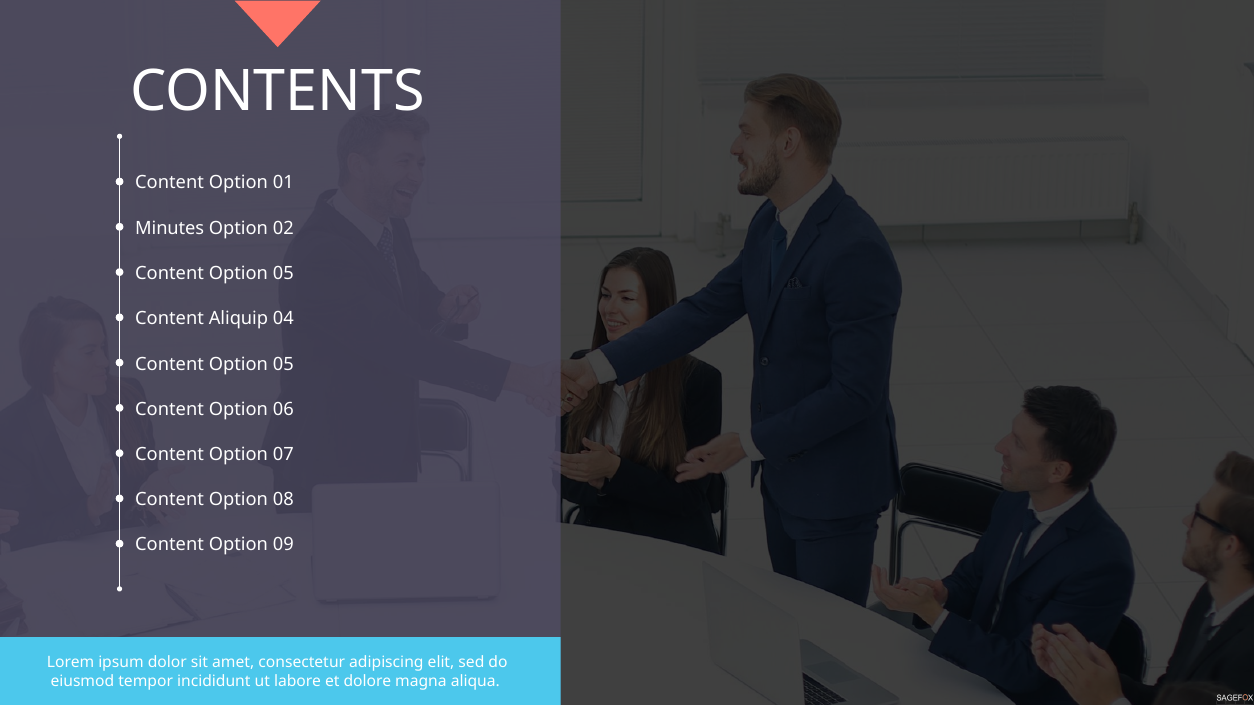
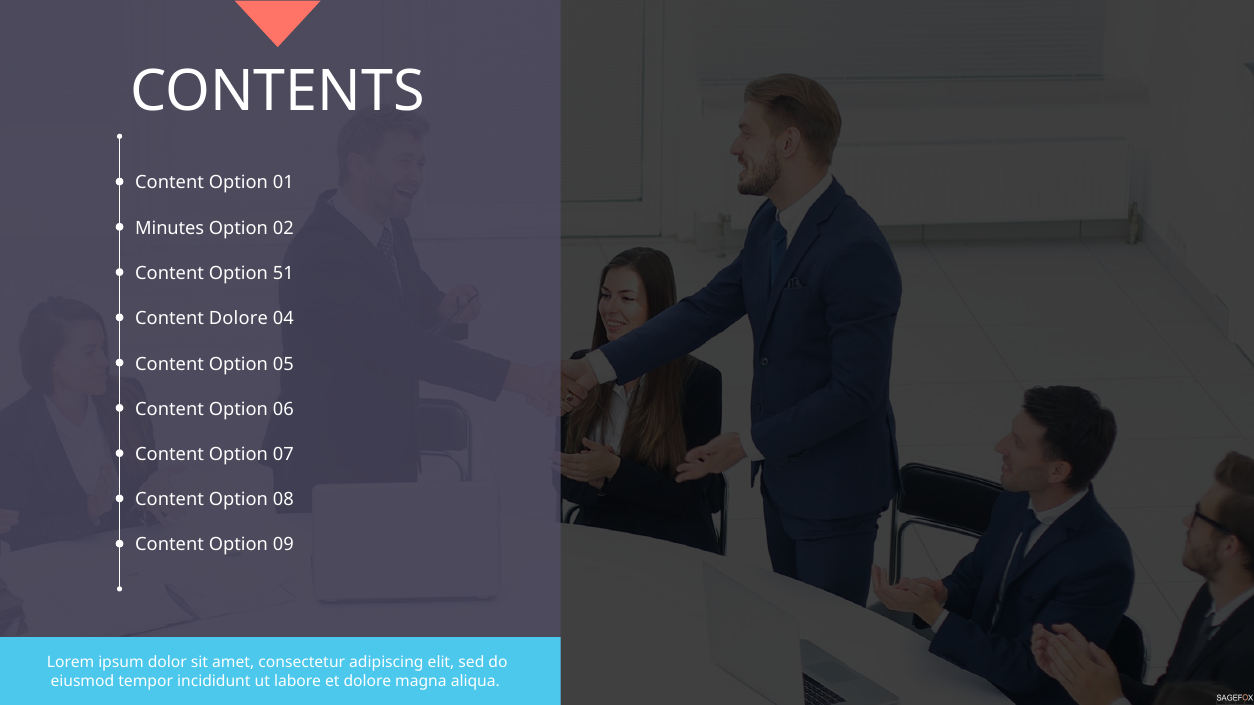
05: 05 -> 51 (283, 273)
Content Aliquip: Aliquip -> Dolore (238, 319)
